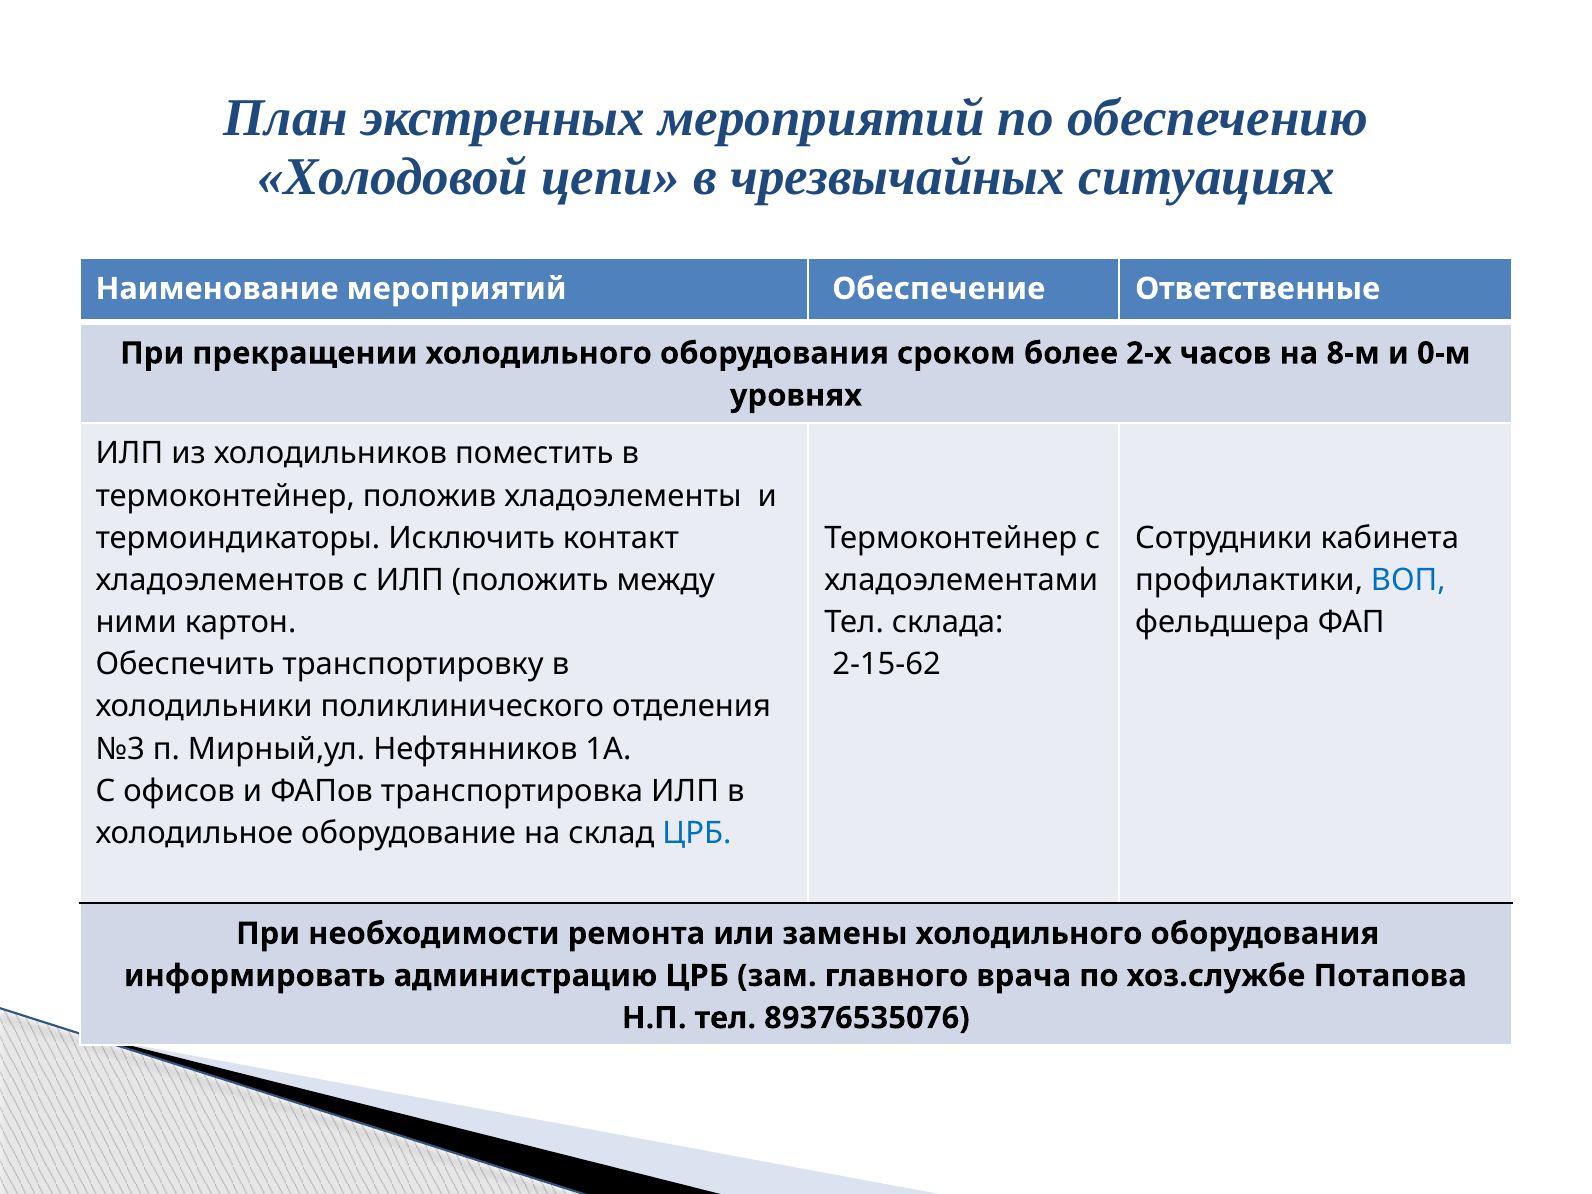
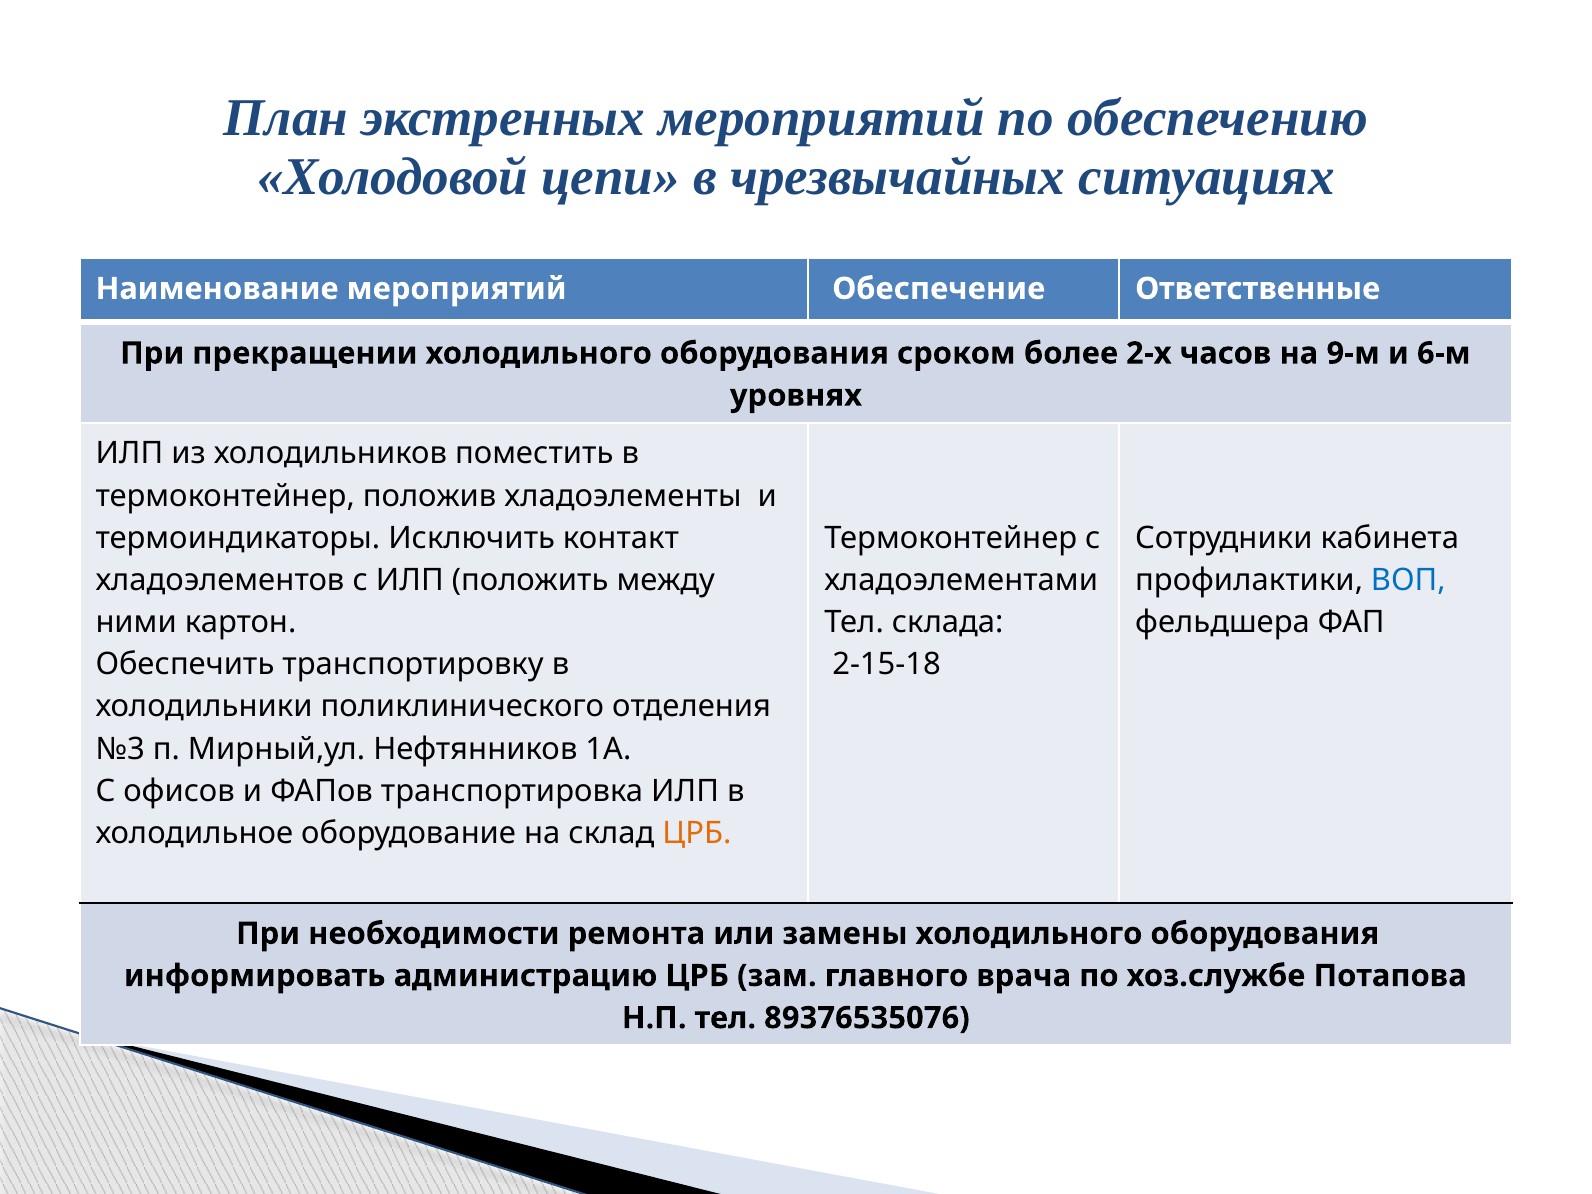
8-м: 8-м -> 9-м (1353, 353)
0-м: 0-м -> 6-м (1444, 353)
2-15-62: 2-15-62 -> 2-15-18 (887, 665)
ЦРБ colour: blue -> orange (697, 833)
